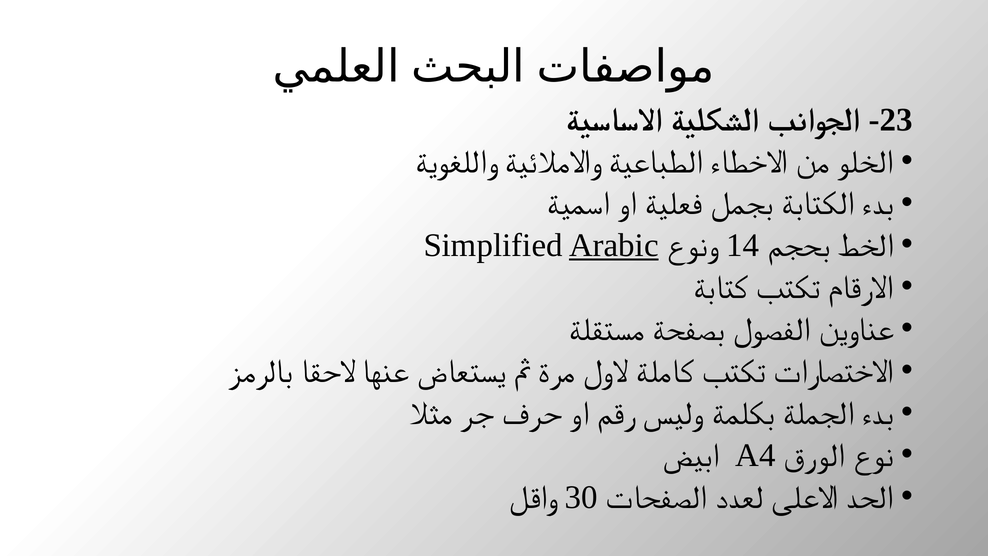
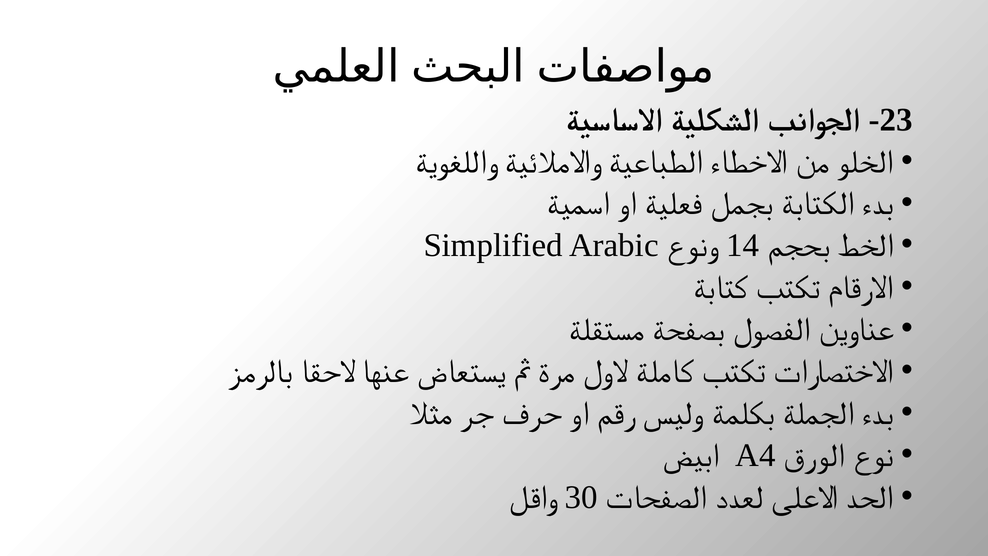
Arabic underline: present -> none (614, 245)
